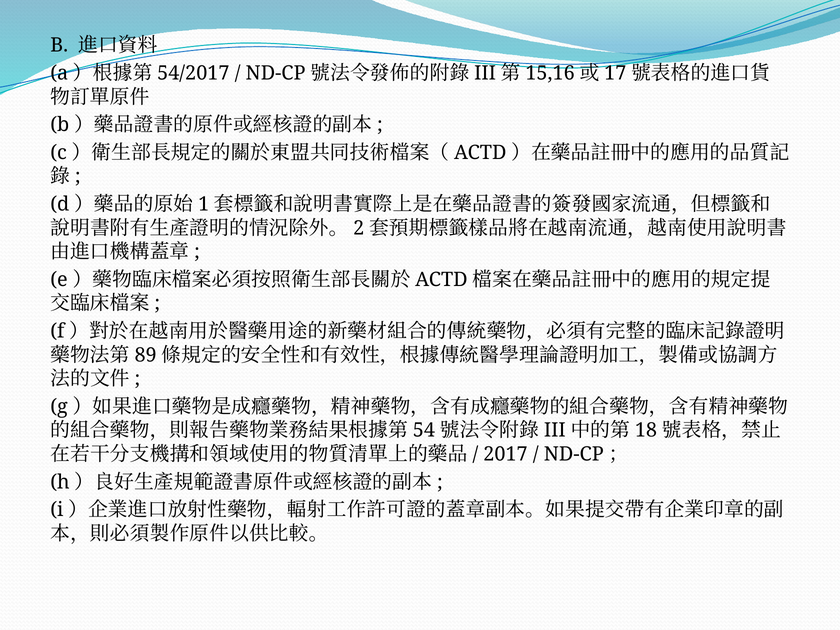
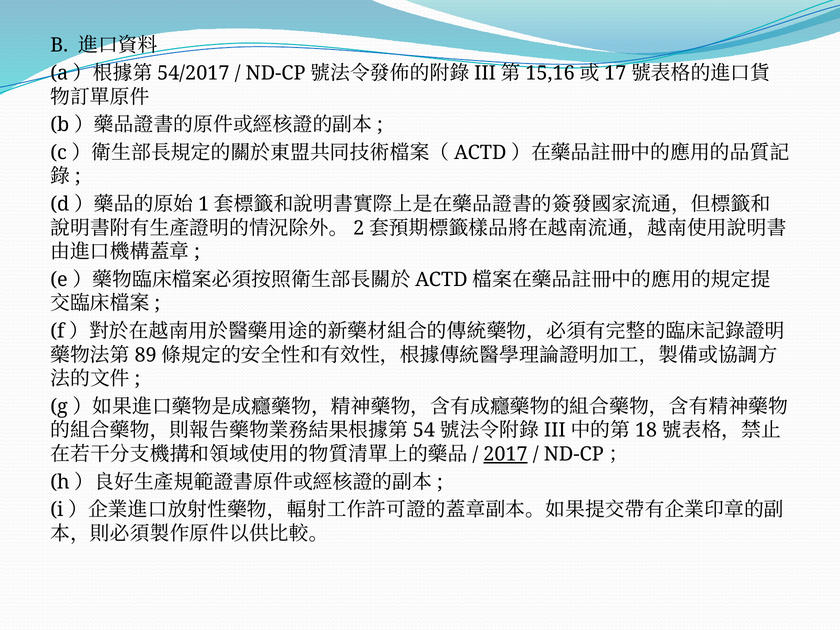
2017 underline: none -> present (505, 454)
